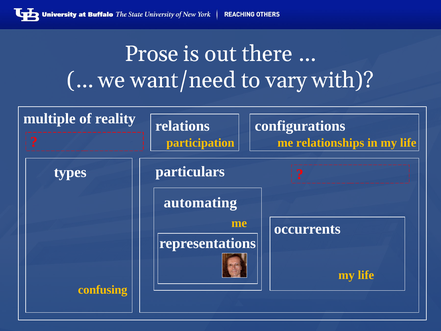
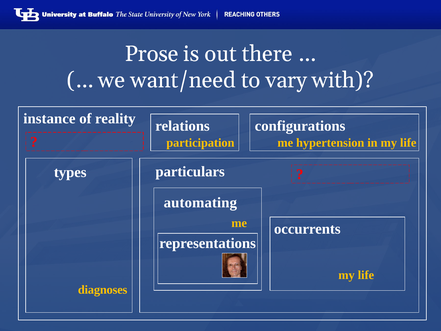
multiple: multiple -> instance (49, 119)
relationships: relationships -> hypertension (330, 143)
confusing: confusing -> diagnoses (103, 290)
